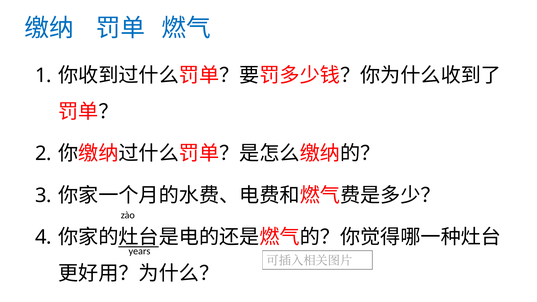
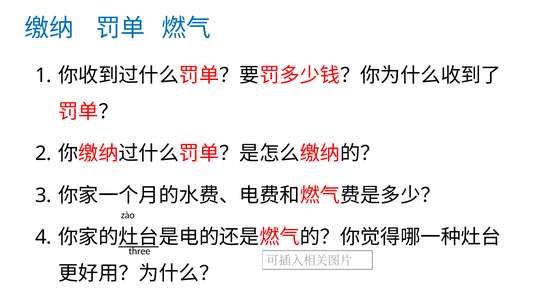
years: years -> three (140, 251)
